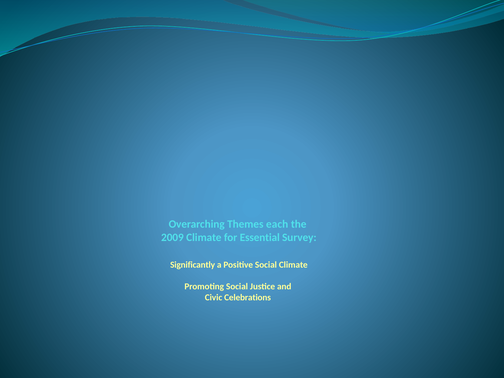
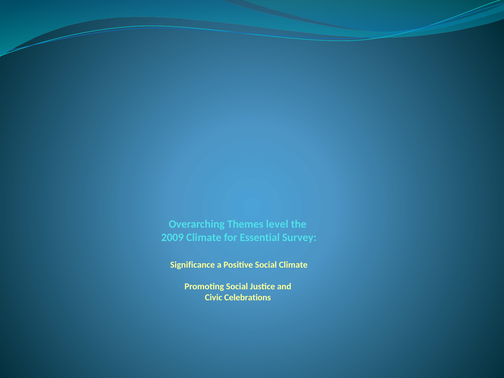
each: each -> level (277, 224)
Significantly: Significantly -> Significance (193, 265)
